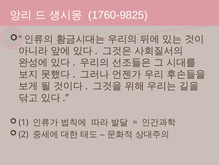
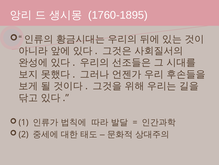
1760-9825: 1760-9825 -> 1760-1895 (118, 15)
